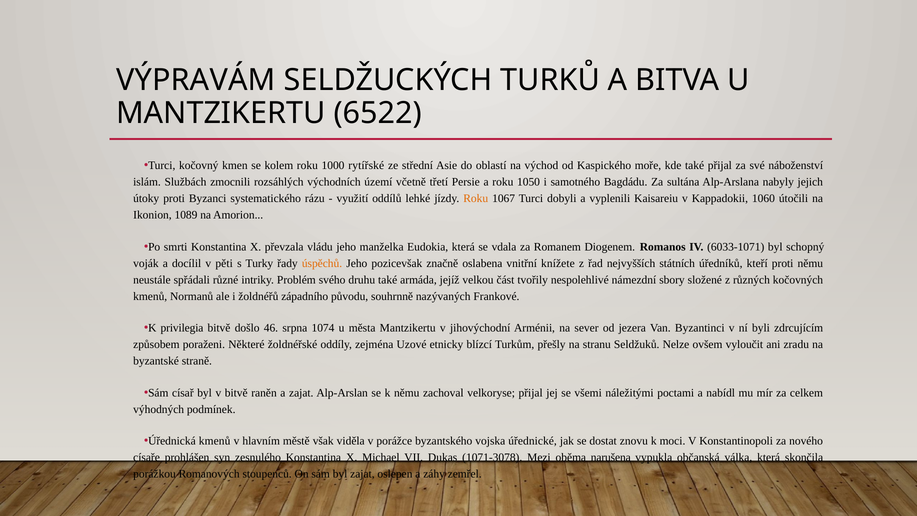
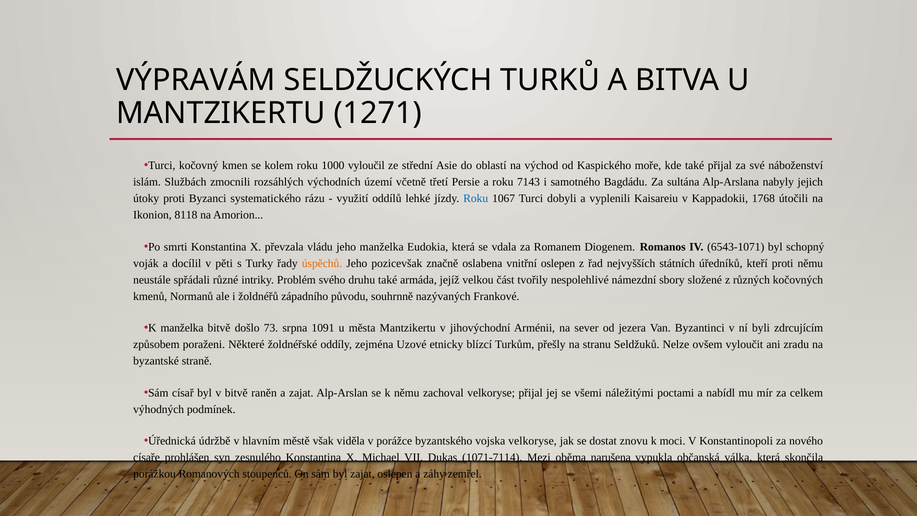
6522: 6522 -> 1271 (378, 113)
rytířské: rytířské -> vyloučil (366, 165)
1050: 1050 -> 7143 (529, 182)
Roku colour: orange -> blue (476, 198)
1060: 1060 -> 1768 (763, 198)
1089: 1089 -> 8118 (186, 215)
6033-1071: 6033-1071 -> 6543-1071 (736, 247)
vnitřní knížete: knížete -> oslepen (558, 263)
K privilegia: privilegia -> manželka (182, 328)
46: 46 -> 73 (271, 328)
1074: 1074 -> 1091 (323, 328)
Úřednická kmenů: kmenů -> údržbě (215, 441)
vojska úřednické: úřednické -> velkoryse (533, 441)
1071-3078: 1071-3078 -> 1071-7114 (492, 457)
